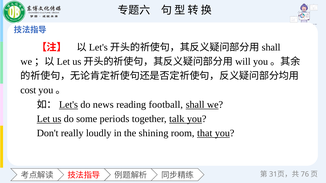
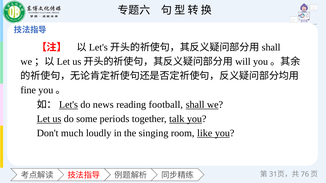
cost: cost -> fine (28, 90)
really: really -> much (72, 133)
shining: shining -> singing (154, 133)
that: that -> like (205, 133)
